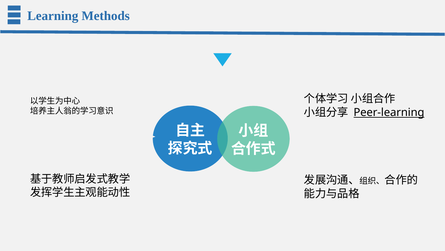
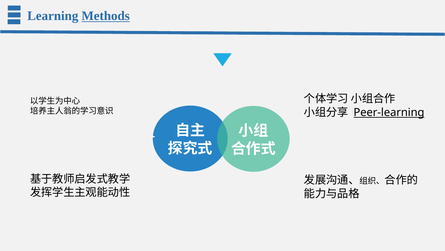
Methods underline: none -> present (106, 16)
